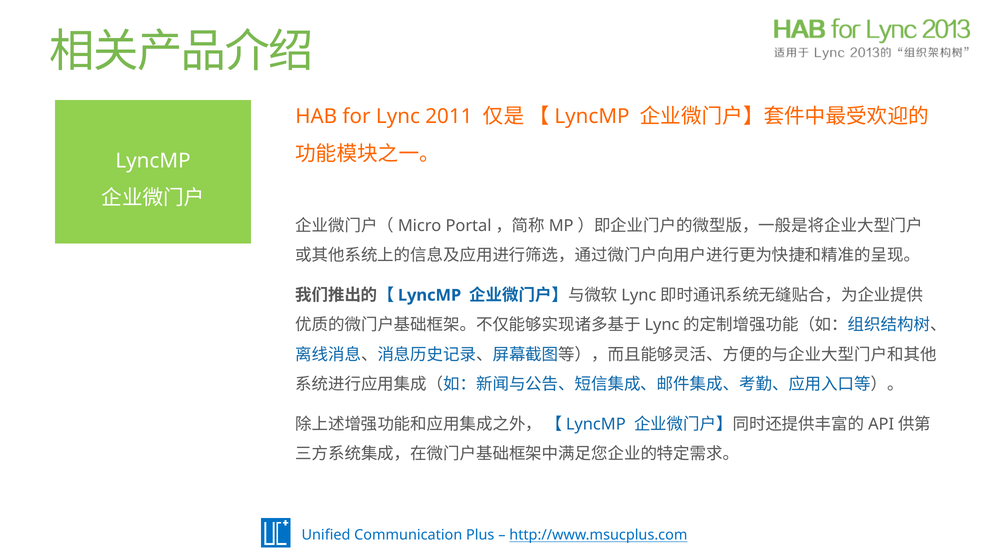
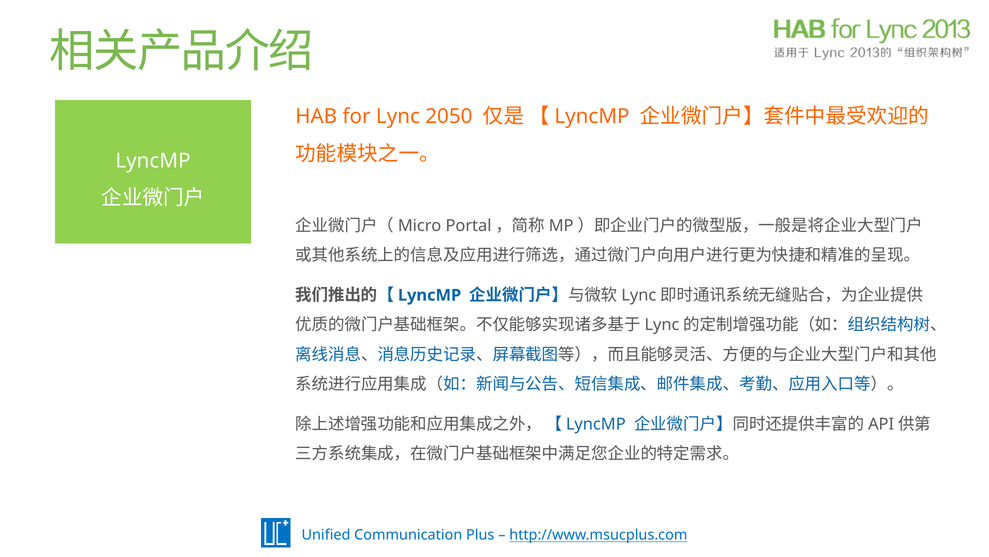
2011: 2011 -> 2050 (449, 116)
